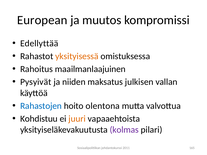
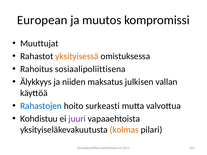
Edellyttää: Edellyttää -> Muuttujat (39, 43)
maailmanlaajuinen: maailmanlaajuinen -> sosiaalipoliittisena (90, 69)
Pysyivät: Pysyivät -> Älykkyys (36, 82)
olentona: olentona -> surkeasti (103, 106)
juuri colour: orange -> purple (77, 119)
kolmas colour: purple -> orange (124, 130)
